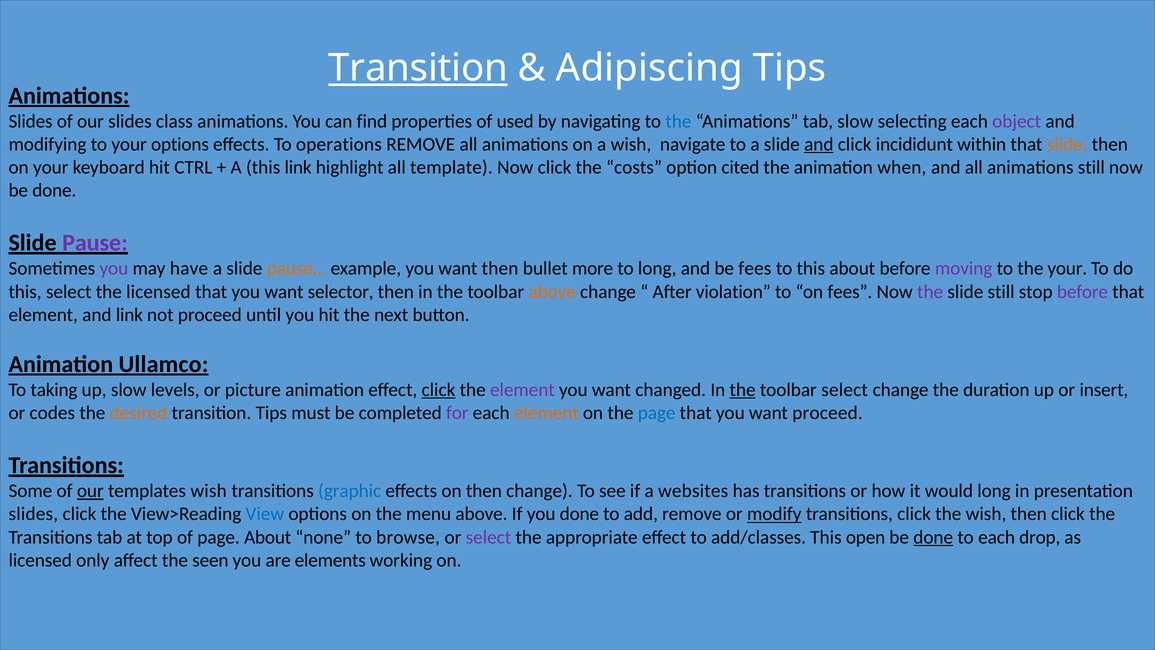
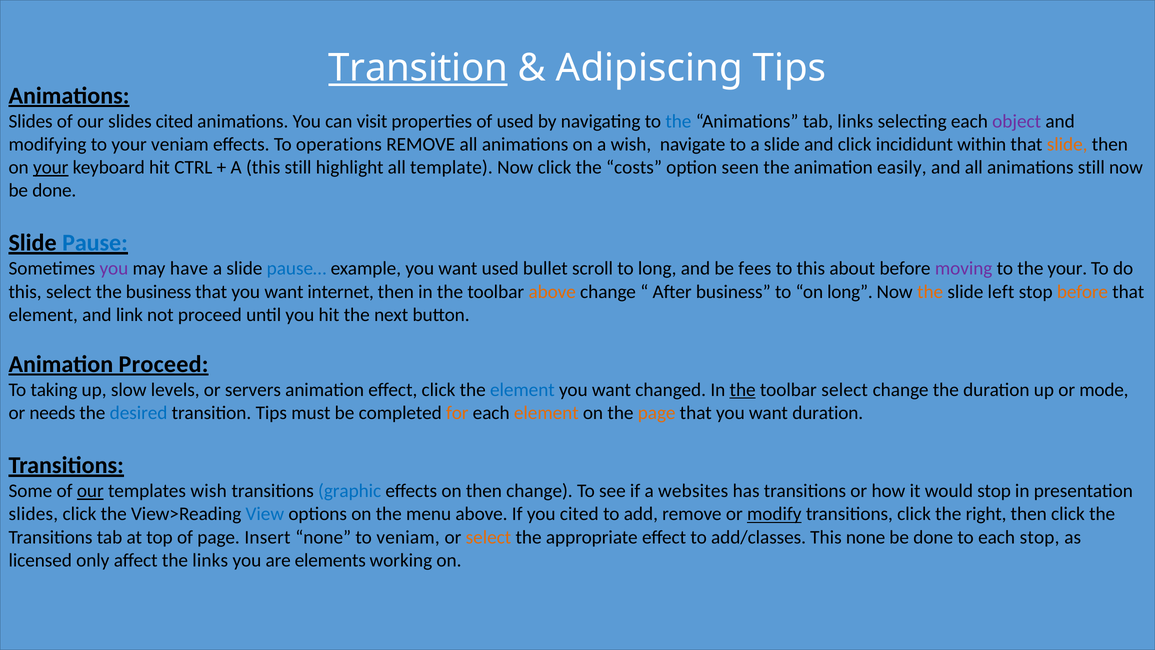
slides class: class -> cited (175, 121)
find: find -> visit (372, 121)
tab slow: slow -> links (855, 121)
your options: options -> veniam (180, 144)
and underline: present -> none (819, 144)
your underline: none -> present (51, 167)
this link: link -> still (298, 167)
cited: cited -> seen (740, 167)
when: when -> easily (902, 167)
Pause colour: purple -> blue (95, 243)
pause… colour: orange -> blue (297, 268)
want then: then -> used (500, 268)
more: more -> scroll (593, 268)
the licensed: licensed -> business (159, 292)
selector: selector -> internet (341, 292)
After violation: violation -> business (733, 292)
on fees: fees -> long (850, 292)
the colour: purple -> orange (930, 292)
slide still: still -> left (1001, 292)
before colour: purple -> orange (1082, 292)
Animation Ullamco: Ullamco -> Proceed (164, 364)
picture: picture -> servers (253, 390)
click underline: present -> none (438, 390)
element colour: purple -> blue (522, 390)
insert: insert -> mode (1104, 390)
codes: codes -> needs (52, 413)
desired colour: orange -> blue (139, 413)
for colour: purple -> orange (457, 413)
page colour: blue -> orange (657, 413)
want proceed: proceed -> duration (828, 413)
would long: long -> stop (994, 491)
you done: done -> cited (579, 514)
the wish: wish -> right (986, 514)
page About: About -> Insert (267, 537)
to browse: browse -> veniam (408, 537)
select colour: purple -> orange (488, 537)
This open: open -> none (866, 537)
done underline: present -> none (933, 537)
each drop: drop -> stop (1040, 537)
the seen: seen -> links (210, 560)
